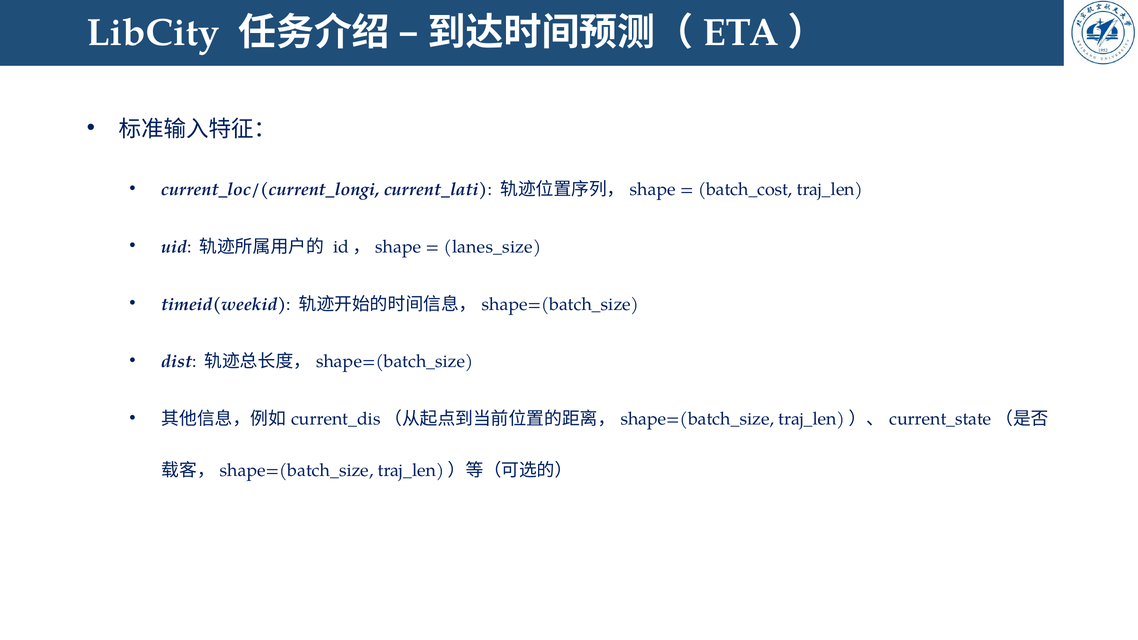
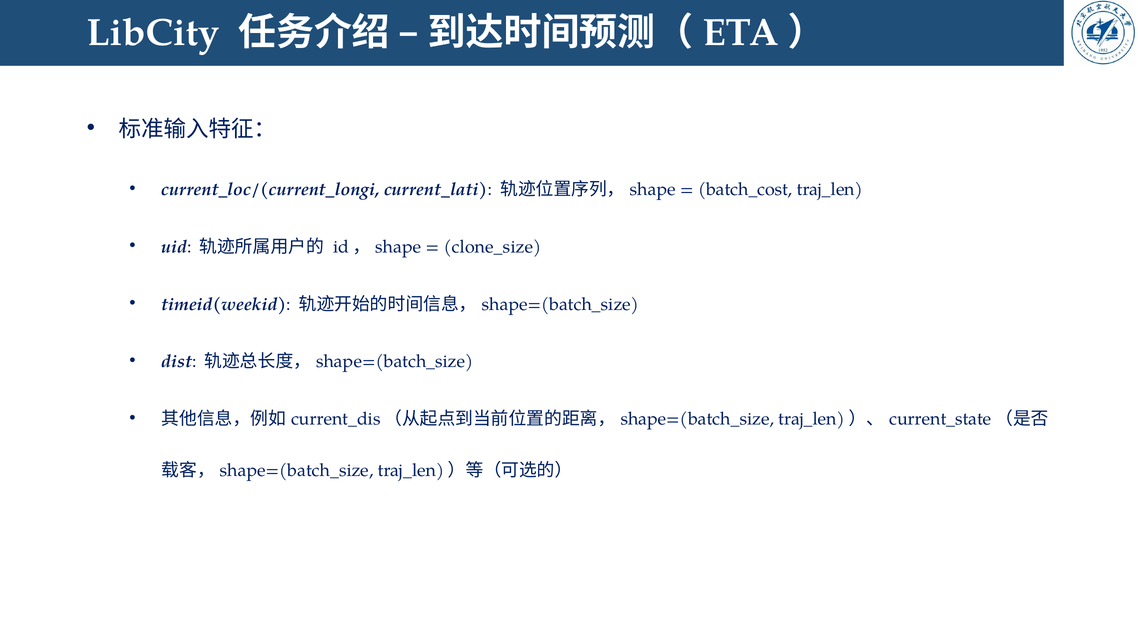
lanes_size: lanes_size -> clone_size (493, 247)
